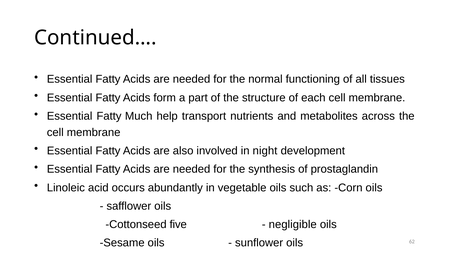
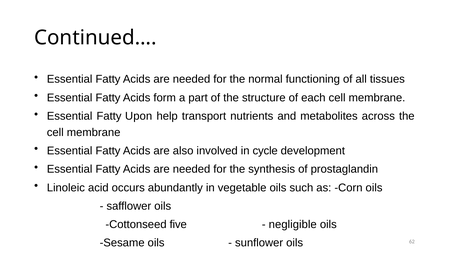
Much: Much -> Upon (139, 116)
night: night -> cycle (265, 150)
